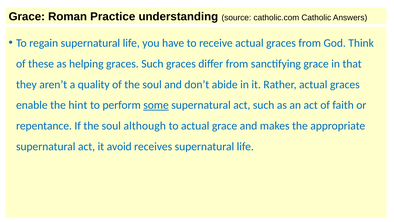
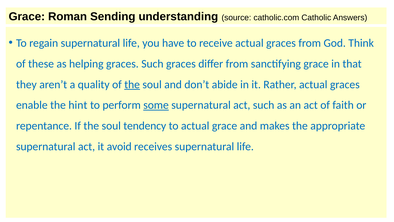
Practice: Practice -> Sending (113, 17)
the underline: none -> present (132, 84)
although: although -> tendency (145, 126)
